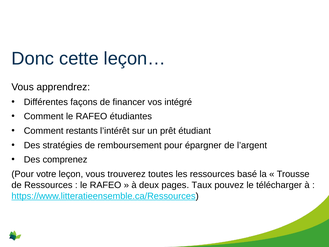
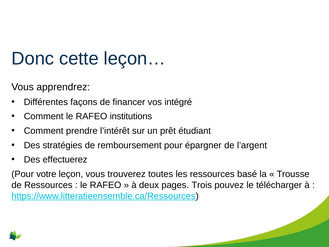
étudiantes: étudiantes -> institutions (131, 116)
restants: restants -> prendre (82, 131)
comprenez: comprenez -> effectuerez (65, 160)
Taux: Taux -> Trois (202, 185)
